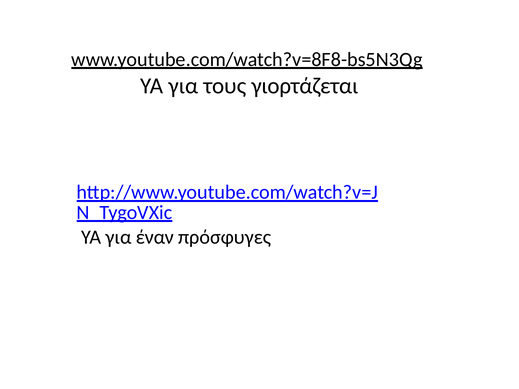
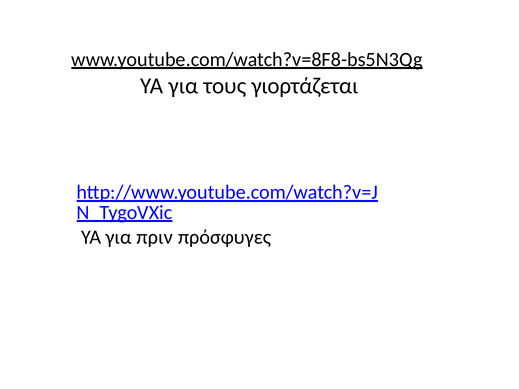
έναν: έναν -> πριν (155, 237)
